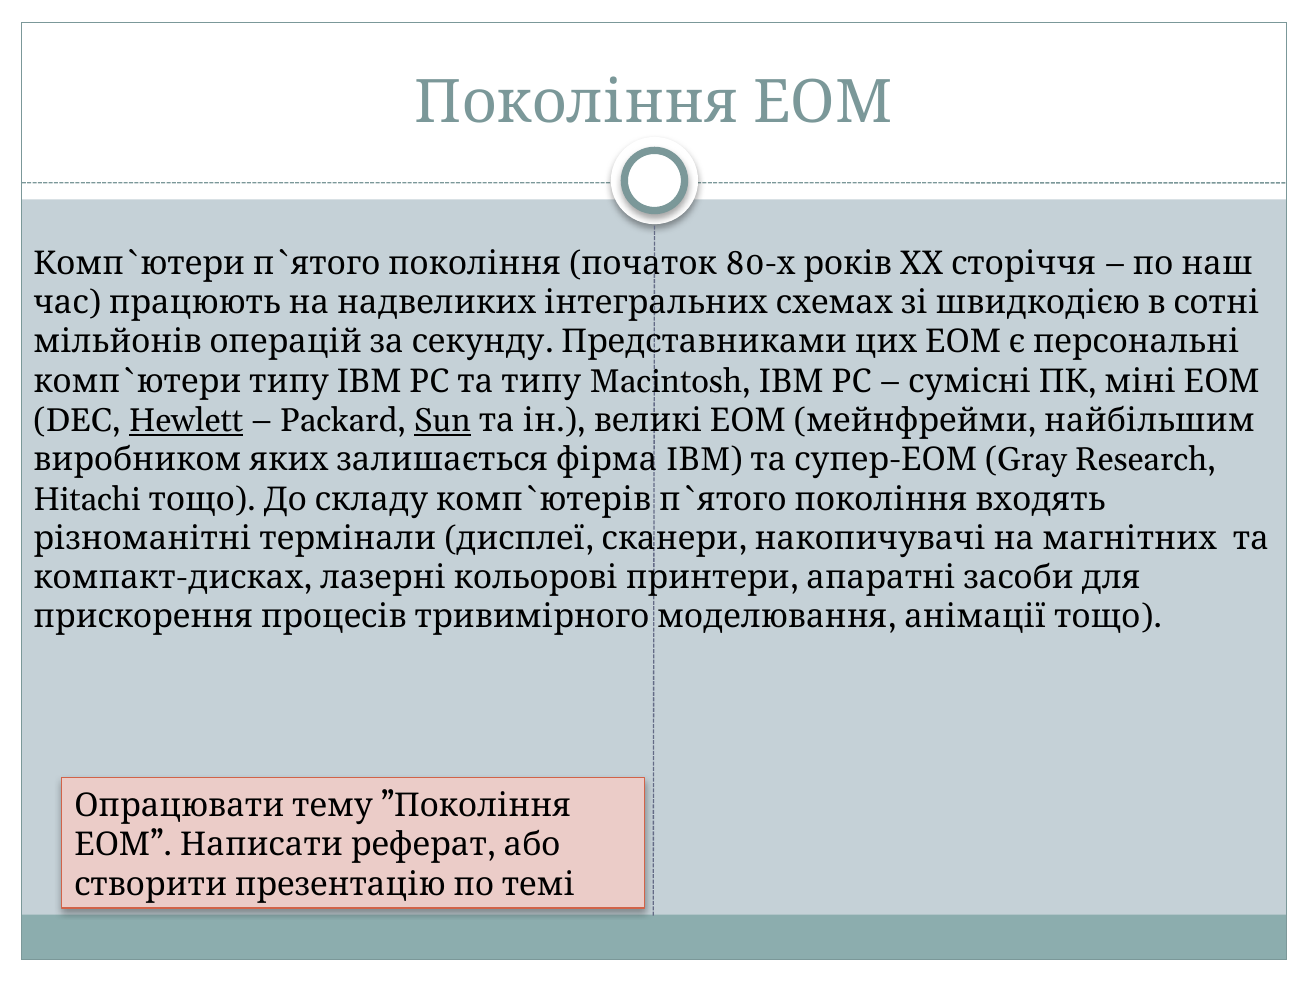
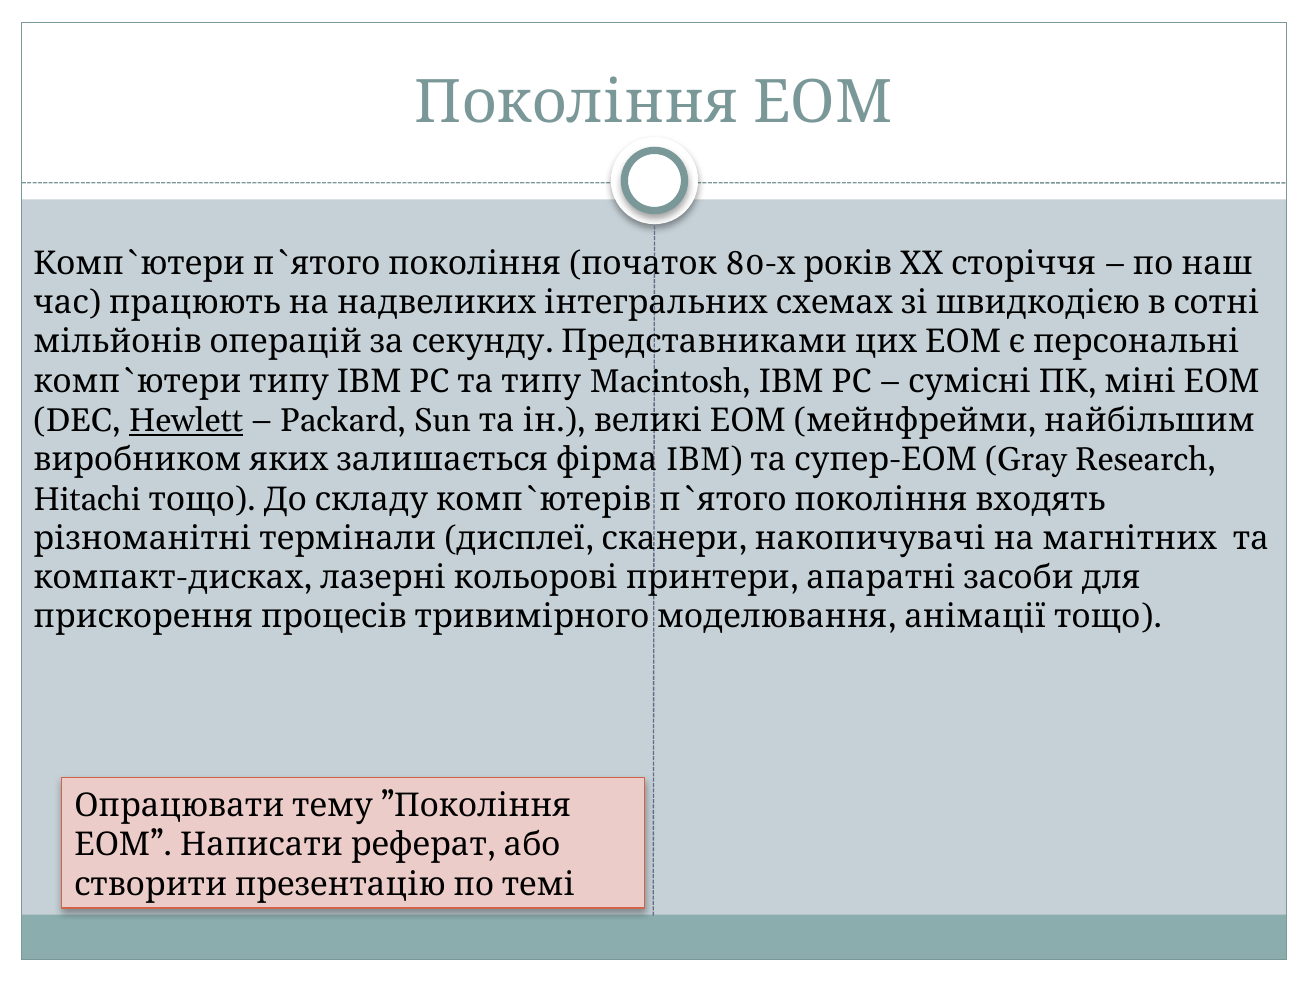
Sun underline: present -> none (442, 421)
